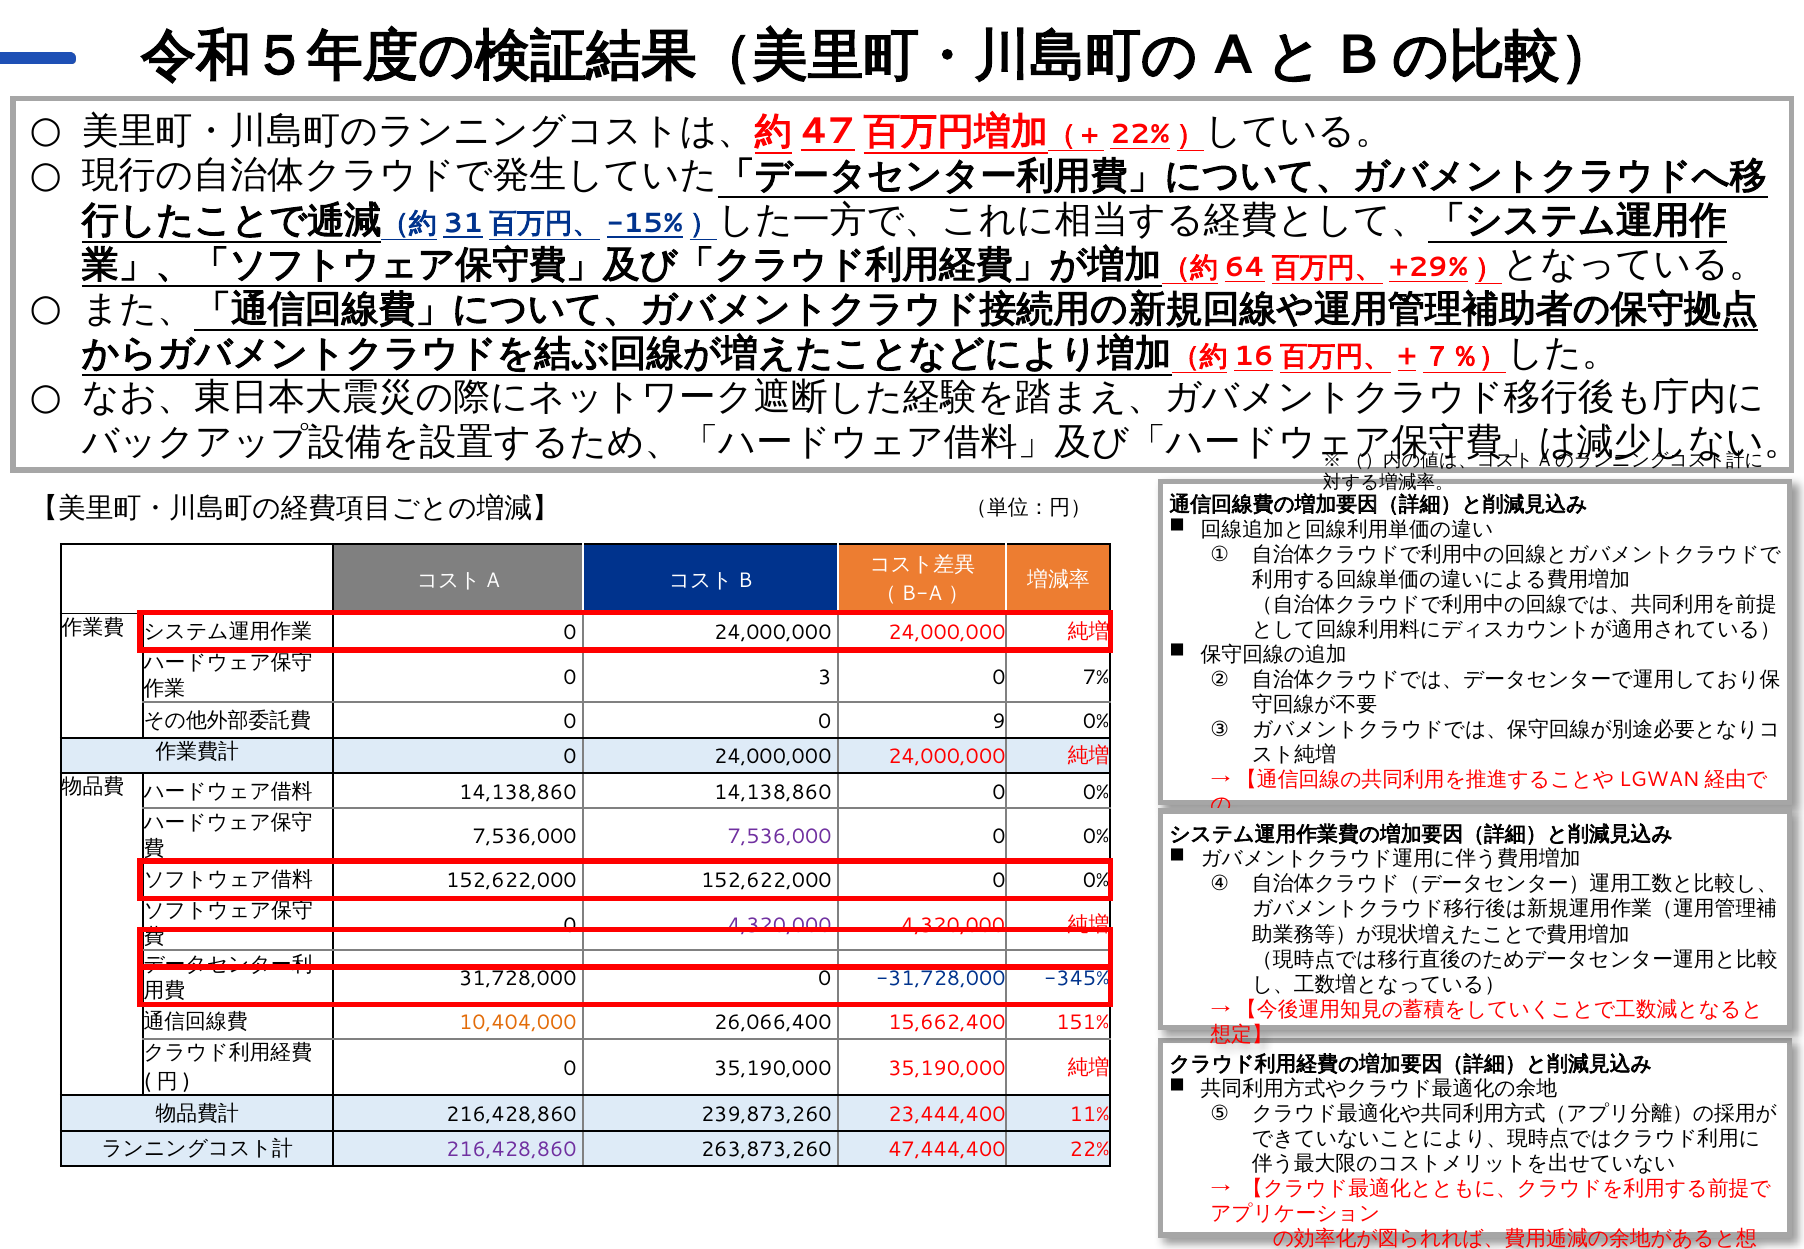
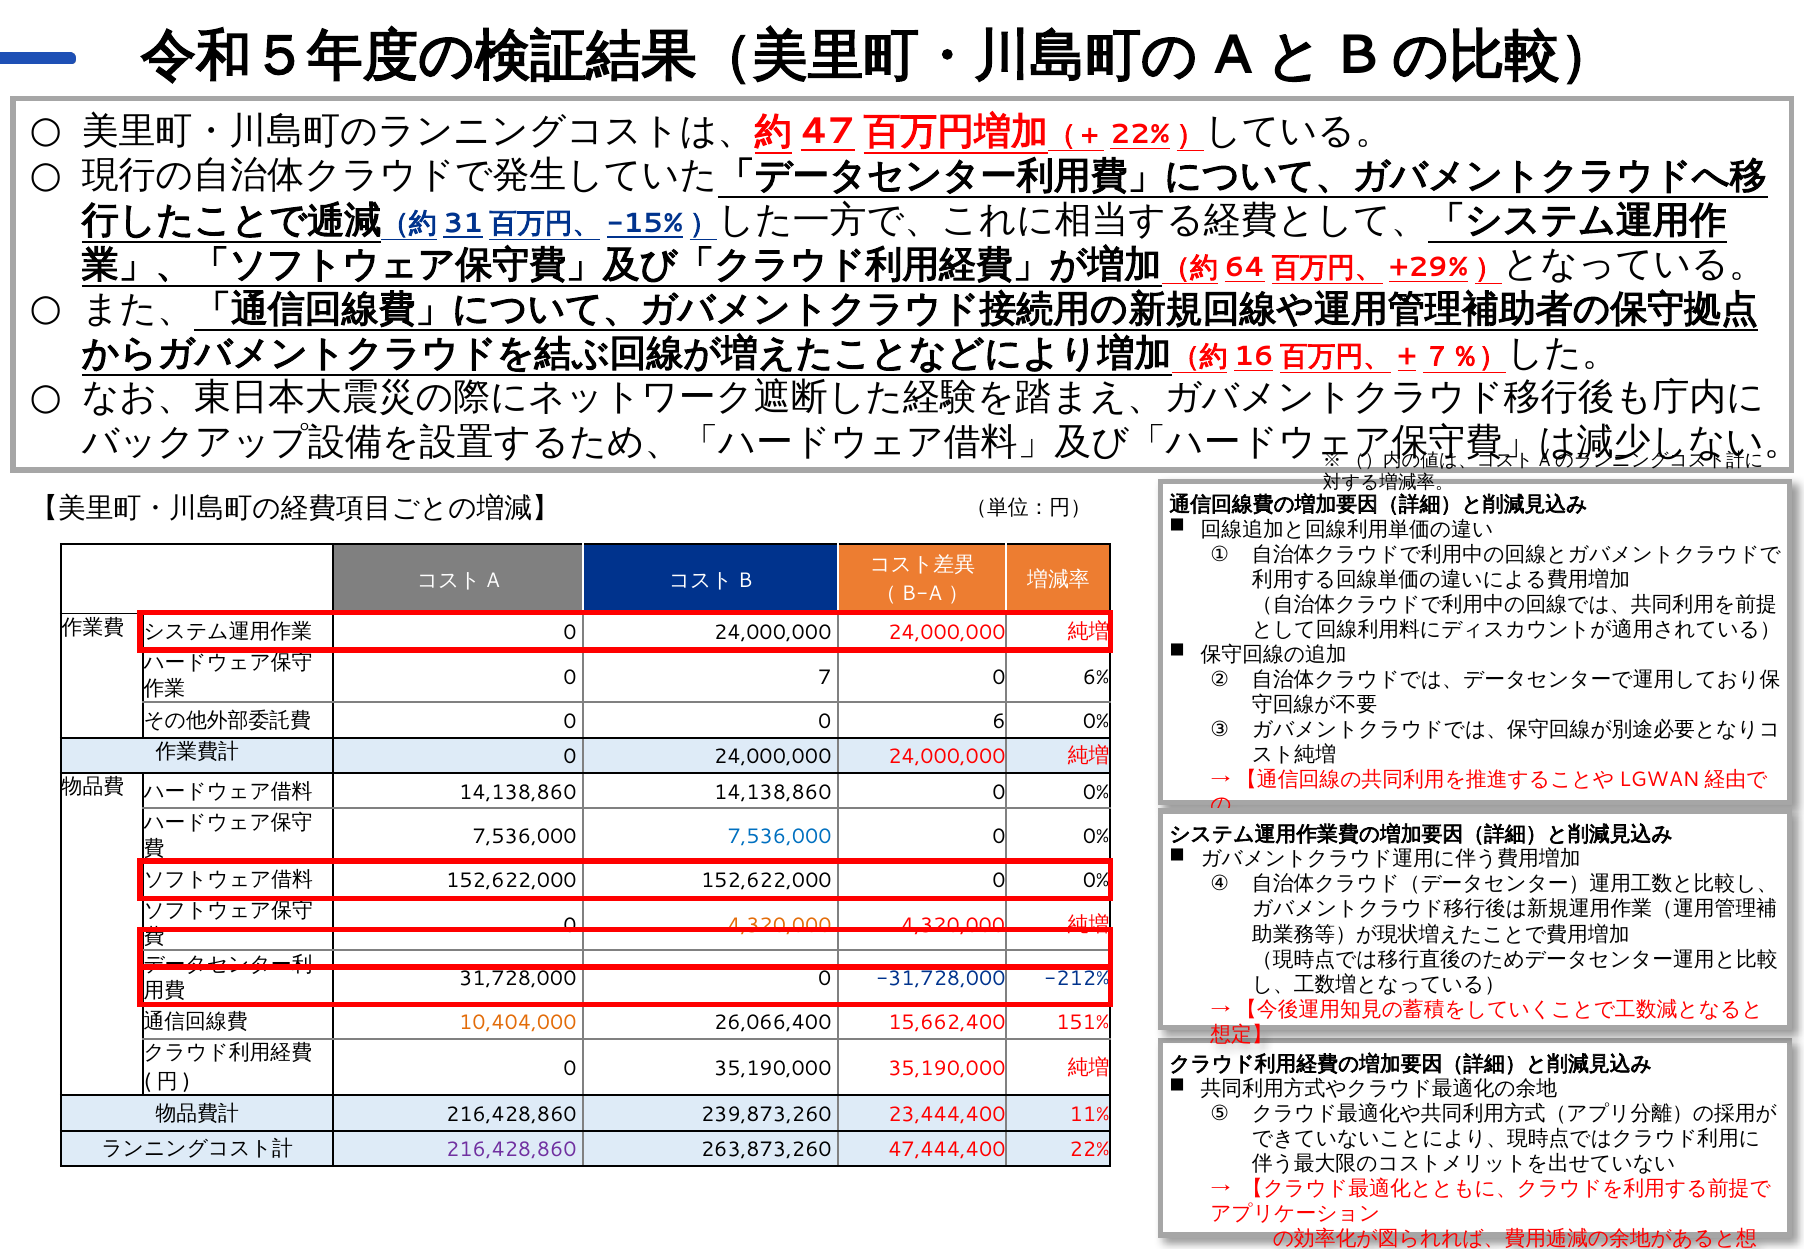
3: 3 -> 7 (825, 677)
7%: 7% -> 6% (1096, 677)
9: 9 -> 6 (999, 721)
7,536,000 colour: purple -> blue (780, 837)
4,320,000 colour: purple -> orange (780, 925)
-345%: -345% -> -212% (1077, 978)
